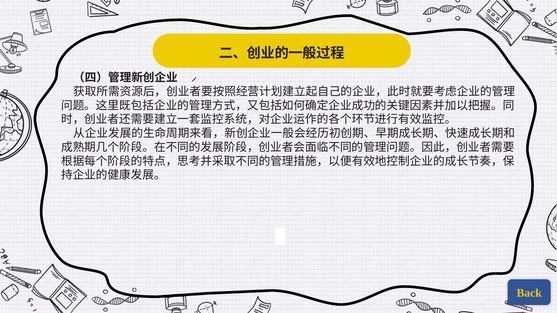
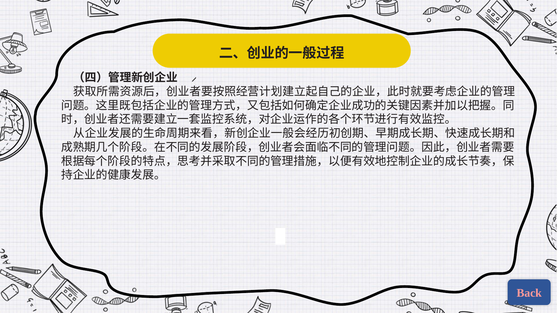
Back colour: yellow -> pink (529, 293)
